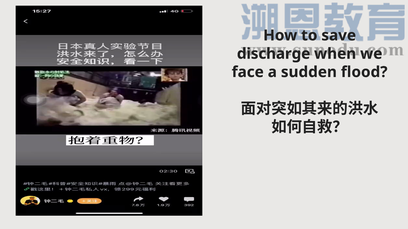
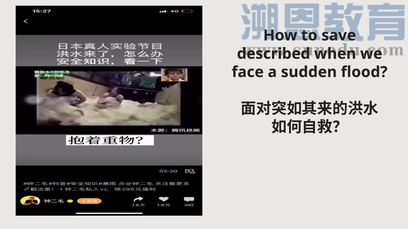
discharge: discharge -> described (274, 54)
